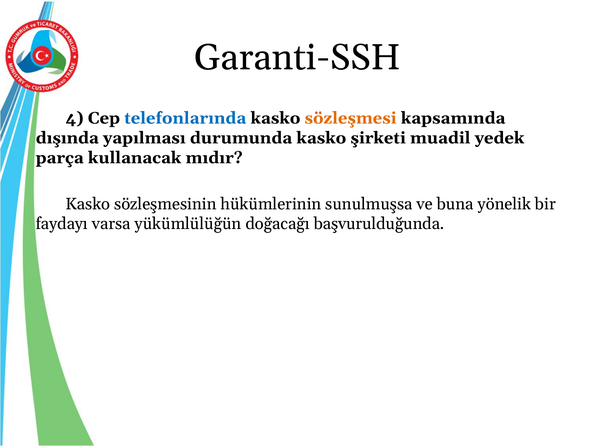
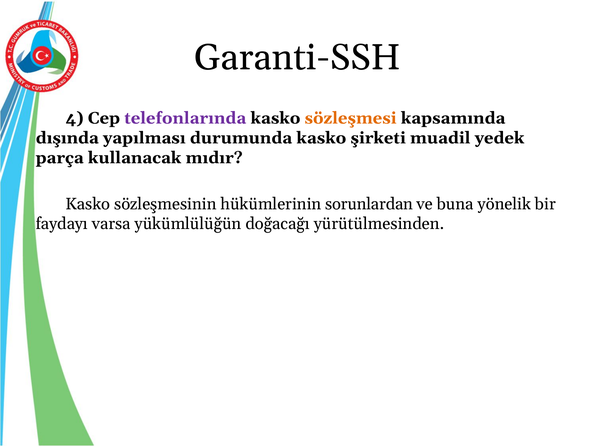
telefonlarında colour: blue -> purple (185, 118)
sunulmuşsa: sunulmuşsa -> sorunlardan (369, 204)
başvurulduğunda: başvurulduğunda -> yürütülmesinden (379, 224)
